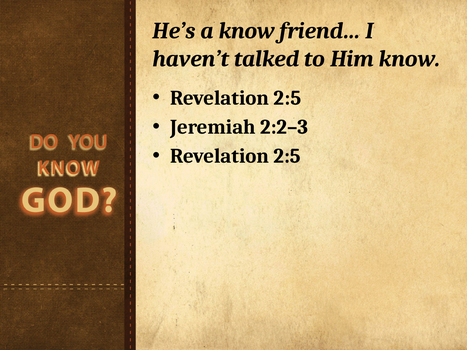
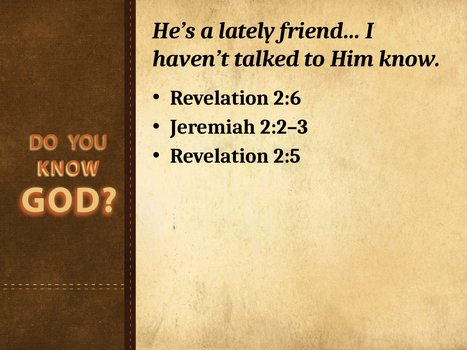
a know: know -> lately (247, 31)
2:5: 2:5 -> 2:6 (287, 98)
